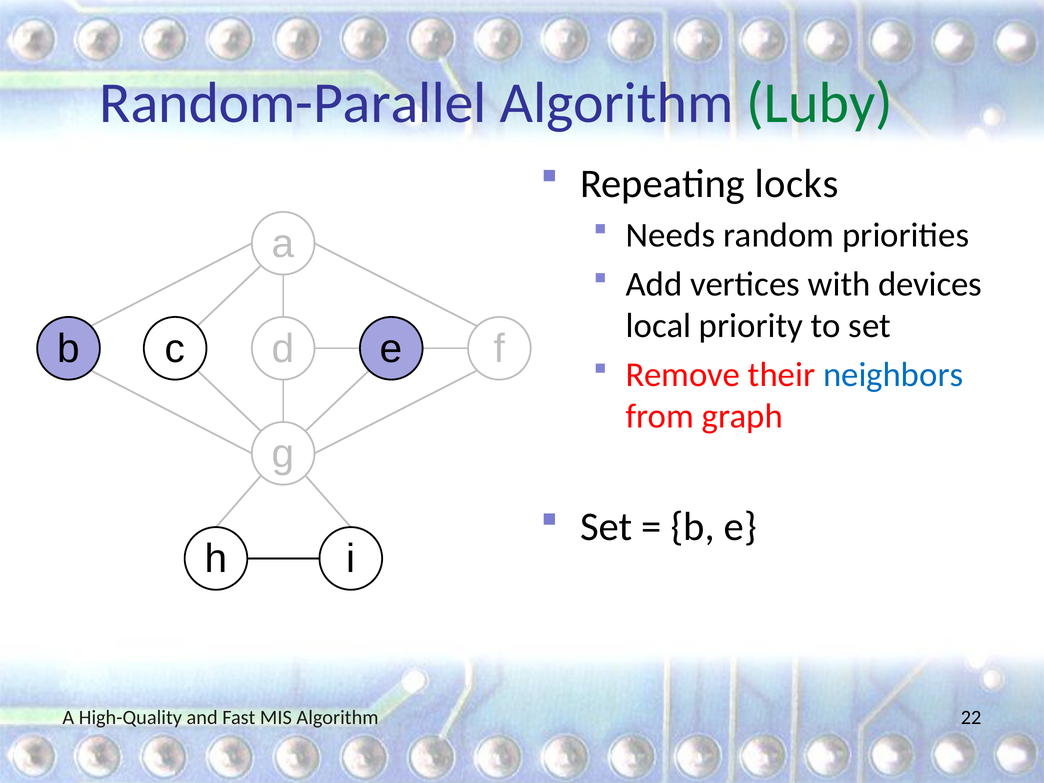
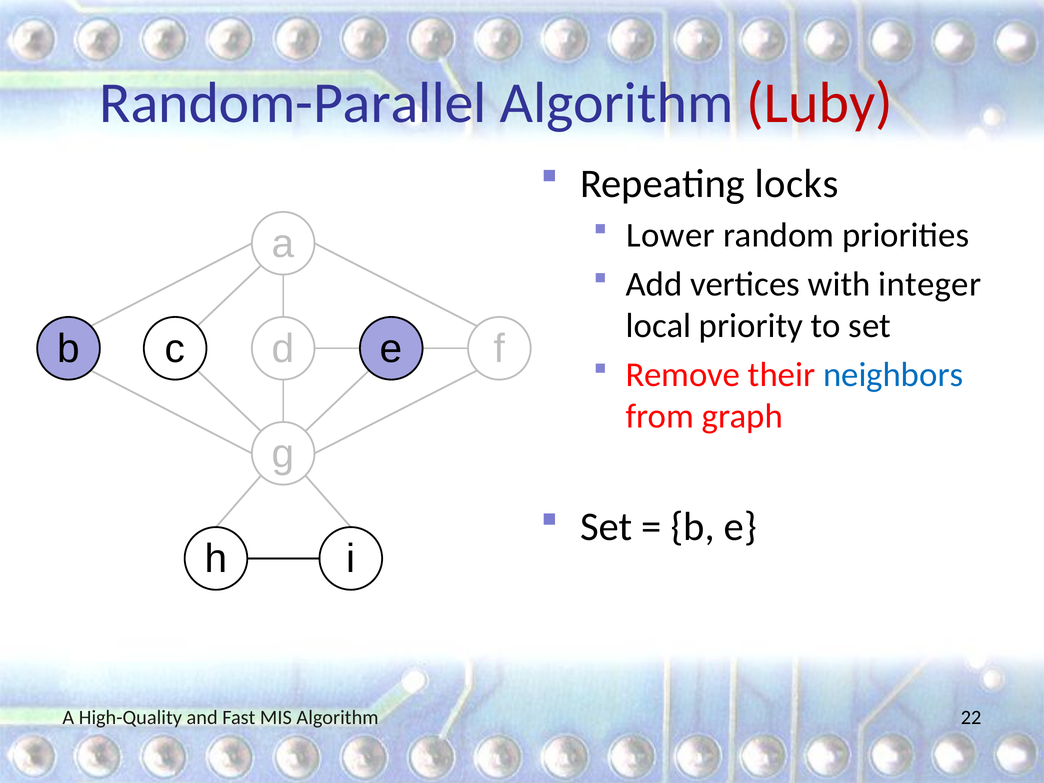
Luby colour: green -> red (820, 103)
Needs: Needs -> Lower (671, 235)
devices: devices -> integer (930, 284)
